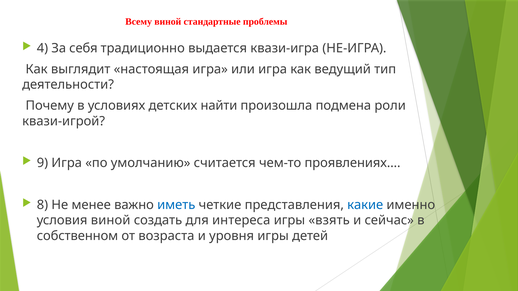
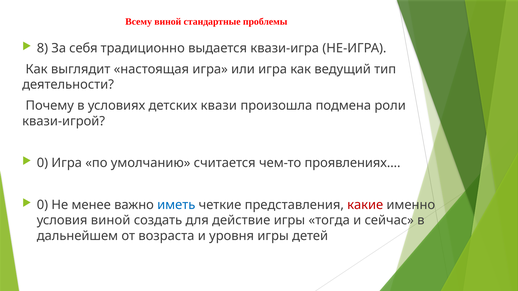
4: 4 -> 8 (42, 48)
найти: найти -> квази (219, 106)
9: 9 -> 0 (42, 163)
8: 8 -> 0 (42, 205)
какие colour: blue -> red (365, 205)
интереса: интереса -> действие (241, 221)
взять: взять -> тогда (329, 221)
собственном: собственном -> дальнейшем (77, 236)
